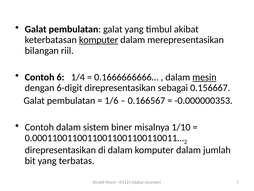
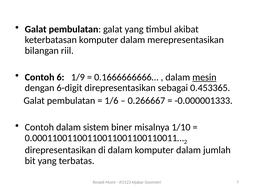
komputer underline: present -> none (99, 40)
1/4: 1/4 -> 1/9 (78, 77)
0.156667: 0.156667 -> 0.453365 (210, 88)
0.166567: 0.166567 -> 0.266667 (146, 100)
-0.000000353: -0.000000353 -> -0.000001333 (204, 100)
